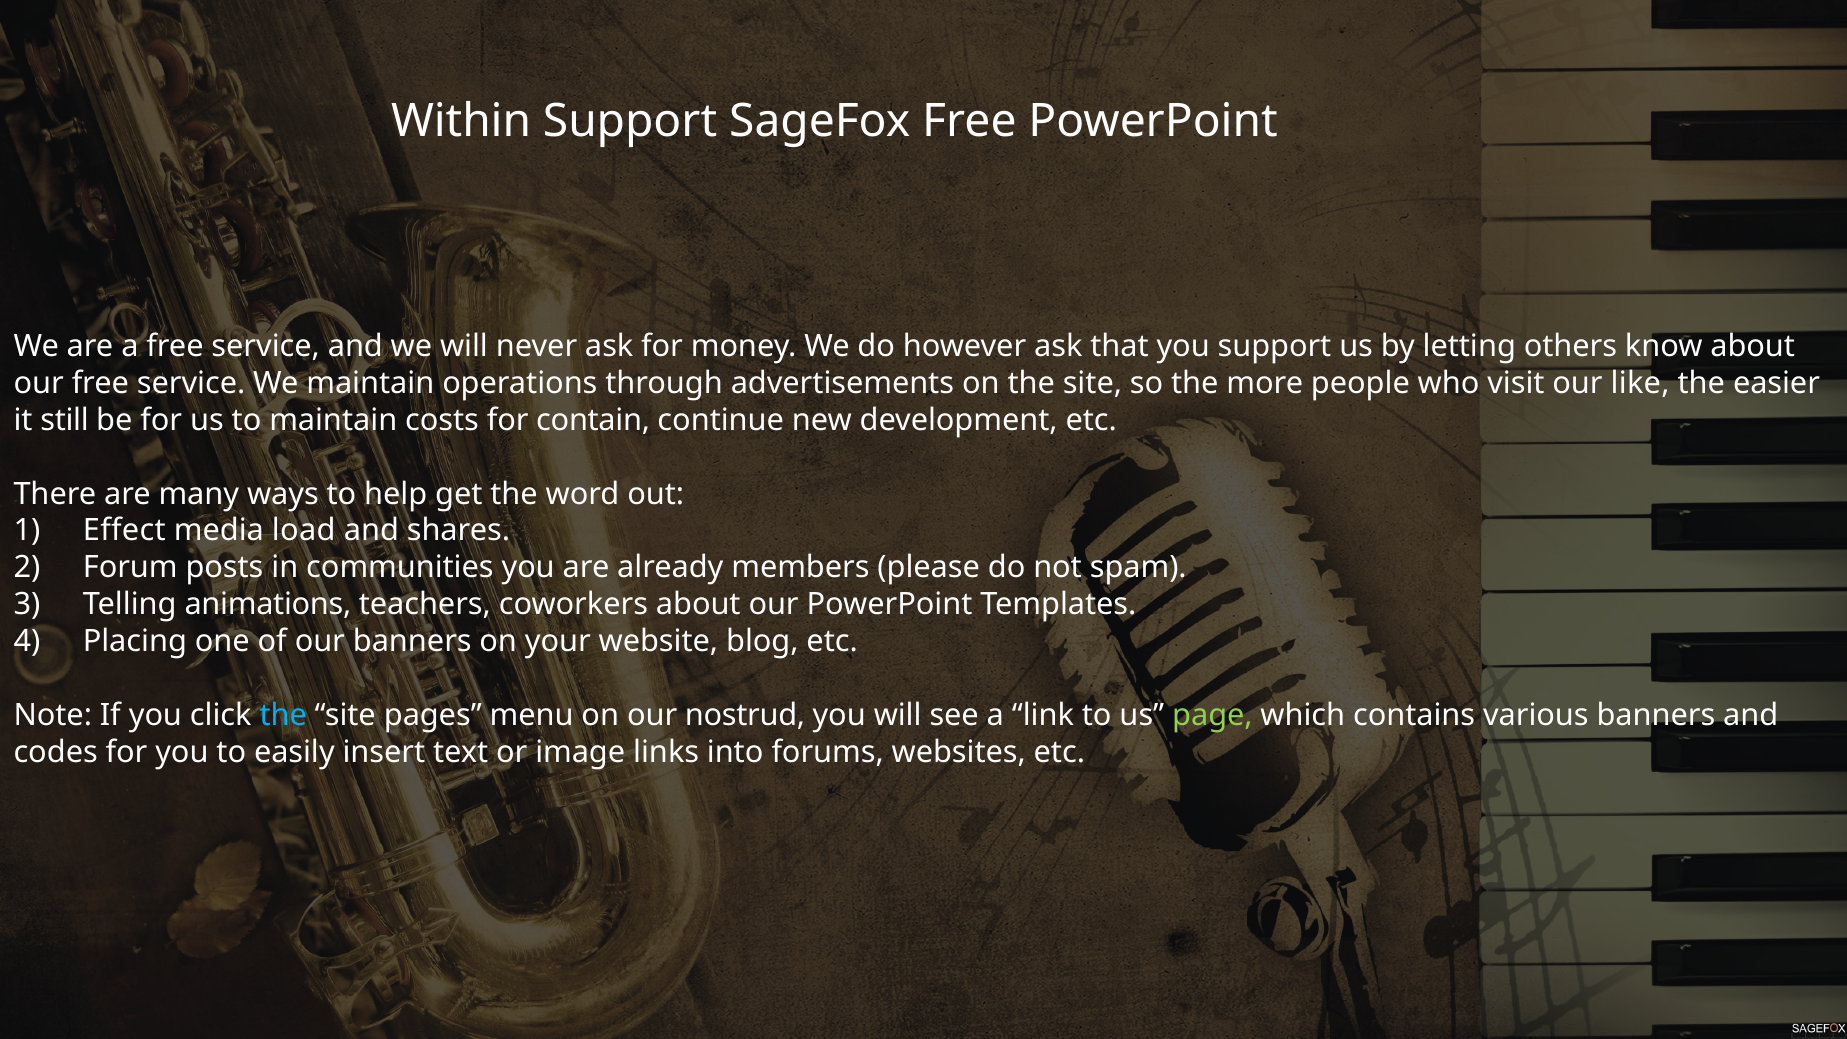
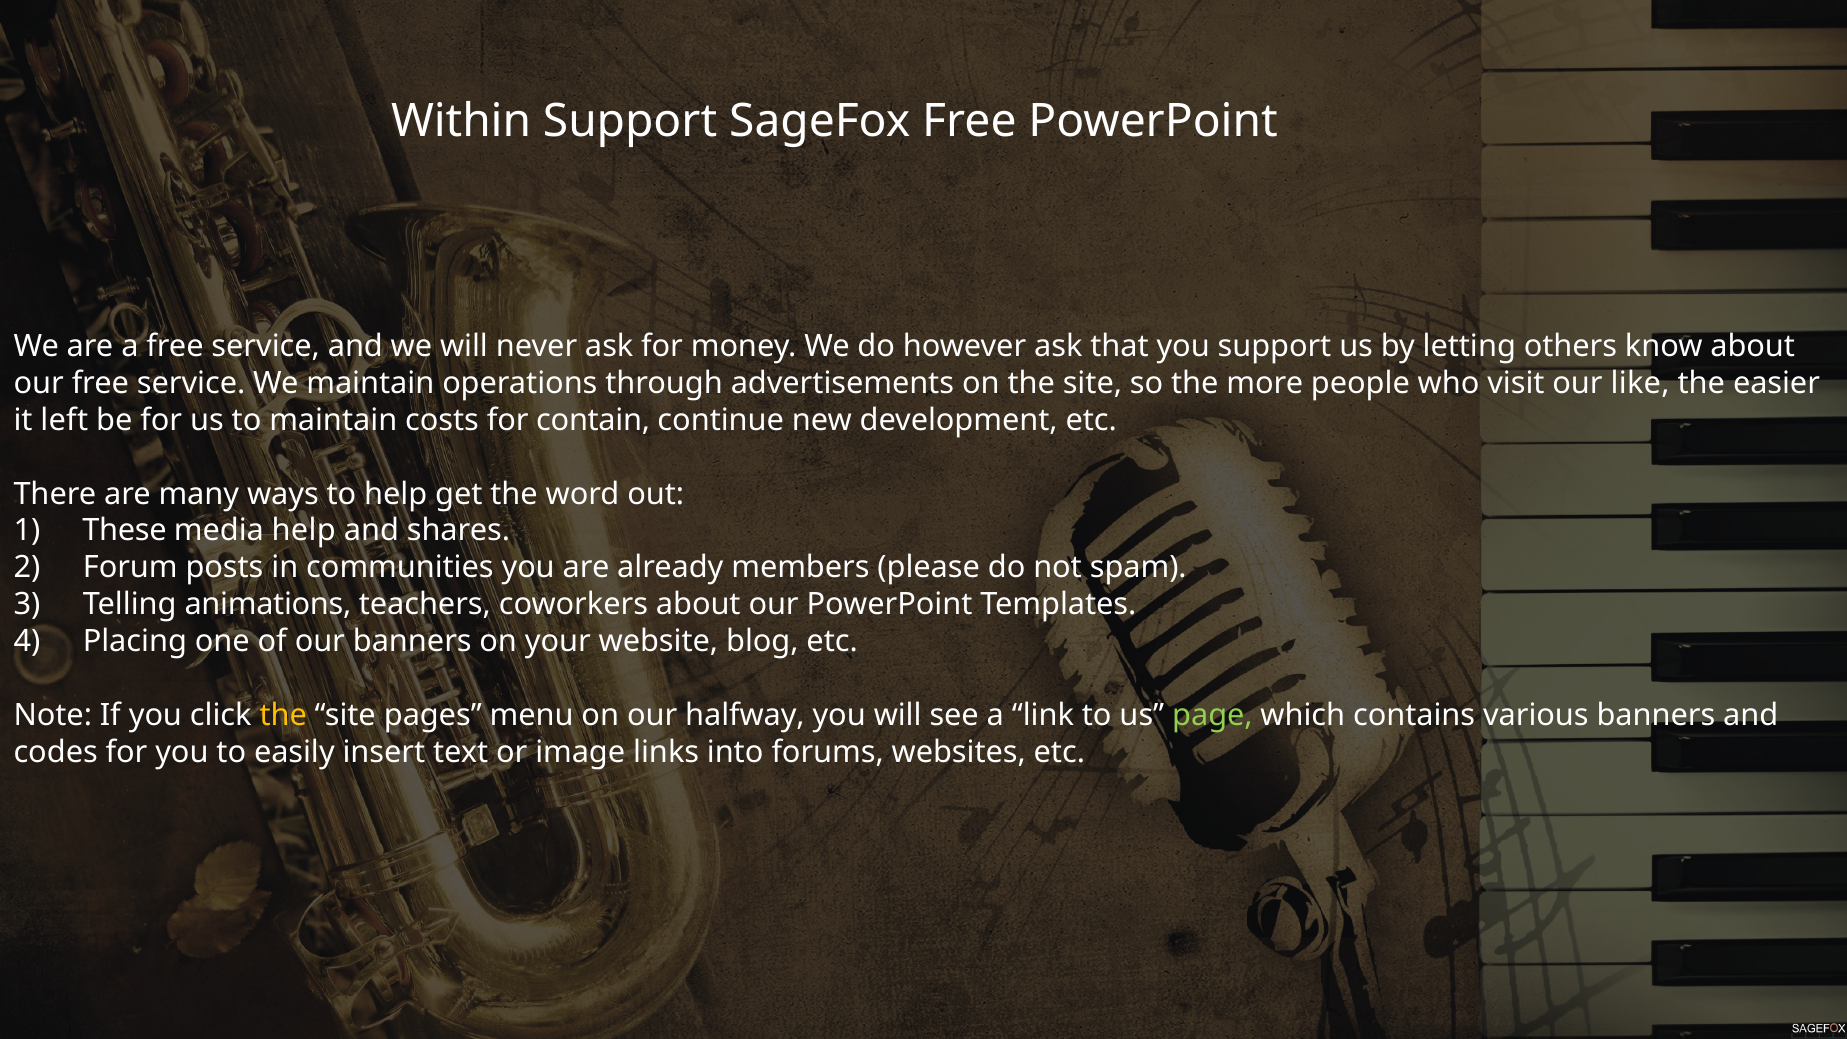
still: still -> left (64, 420)
Effect: Effect -> These (125, 531)
media load: load -> help (304, 531)
the colour: light blue -> yellow (283, 715)
nostrud: nostrud -> halfway (745, 715)
